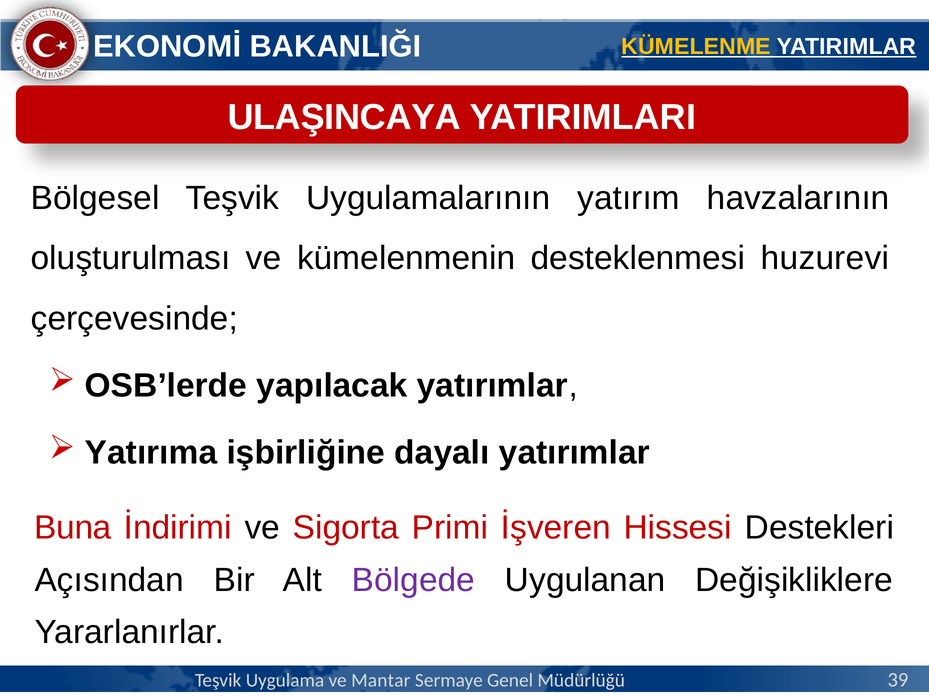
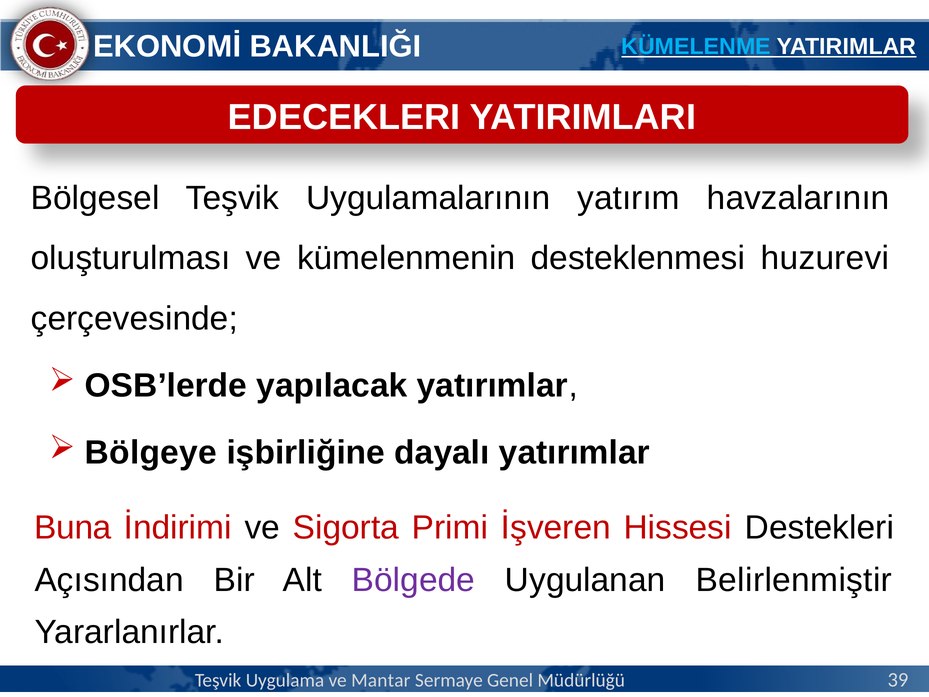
KÜMELENME colour: yellow -> light blue (696, 47)
ULAŞINCAYA: ULAŞINCAYA -> EDECEKLERI (344, 117)
Yatırıma: Yatırıma -> Bölgeye (151, 453)
Değişikliklere: Değişikliklere -> Belirlenmiştir (794, 580)
